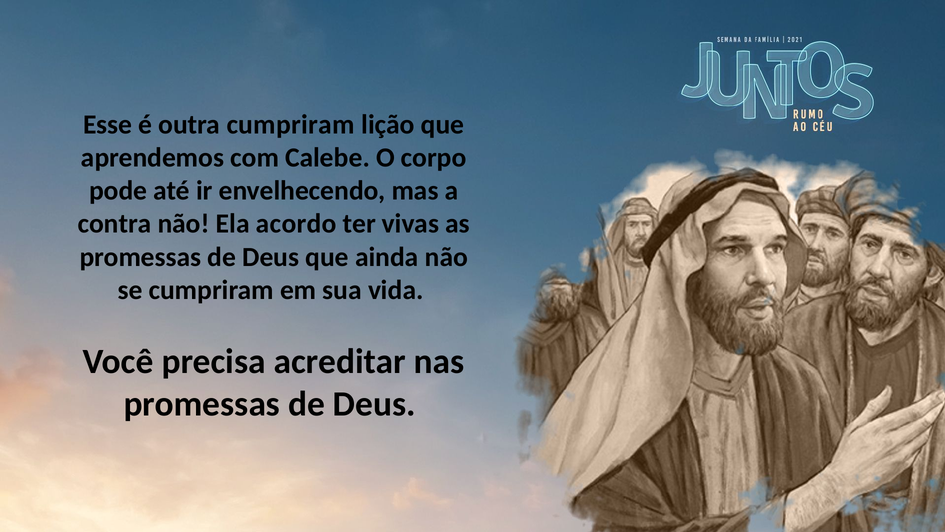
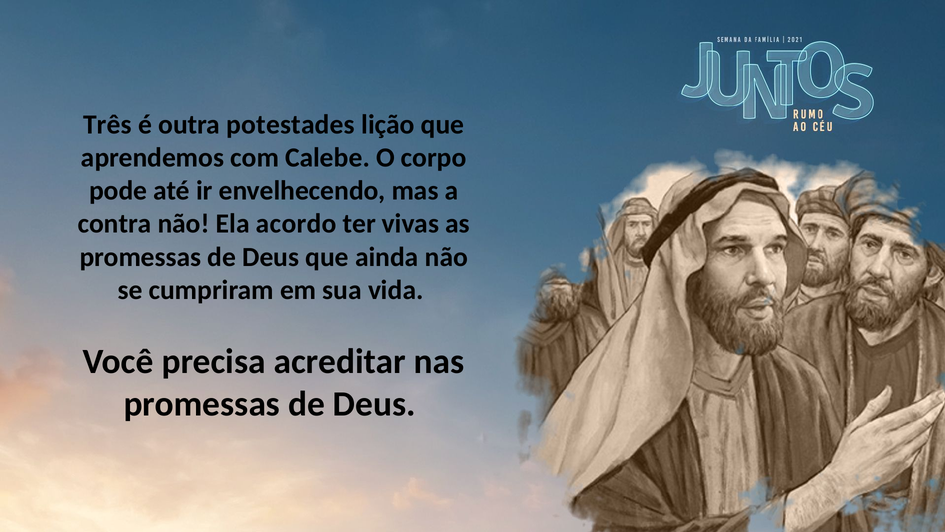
Esse: Esse -> Três (107, 124)
outra cumpriram: cumpriram -> potestades (291, 124)
